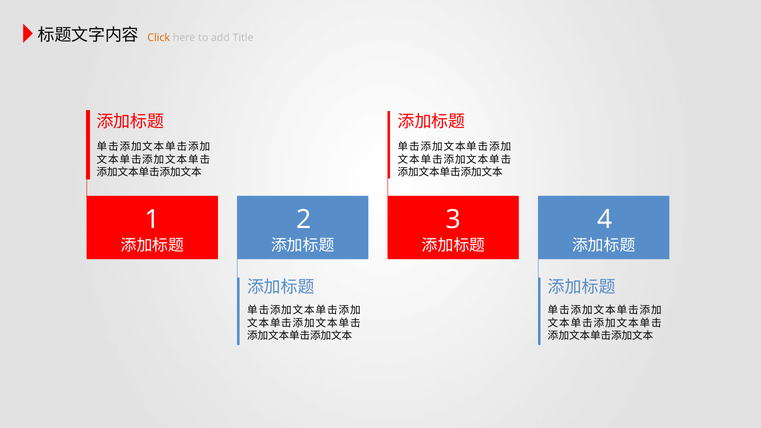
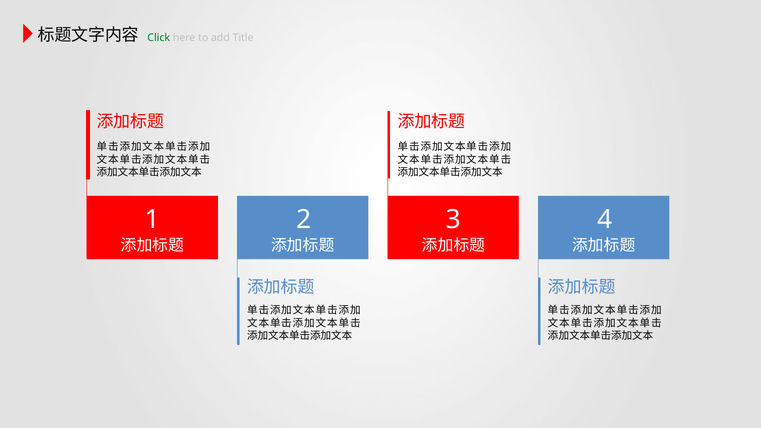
Click colour: orange -> green (159, 38)
